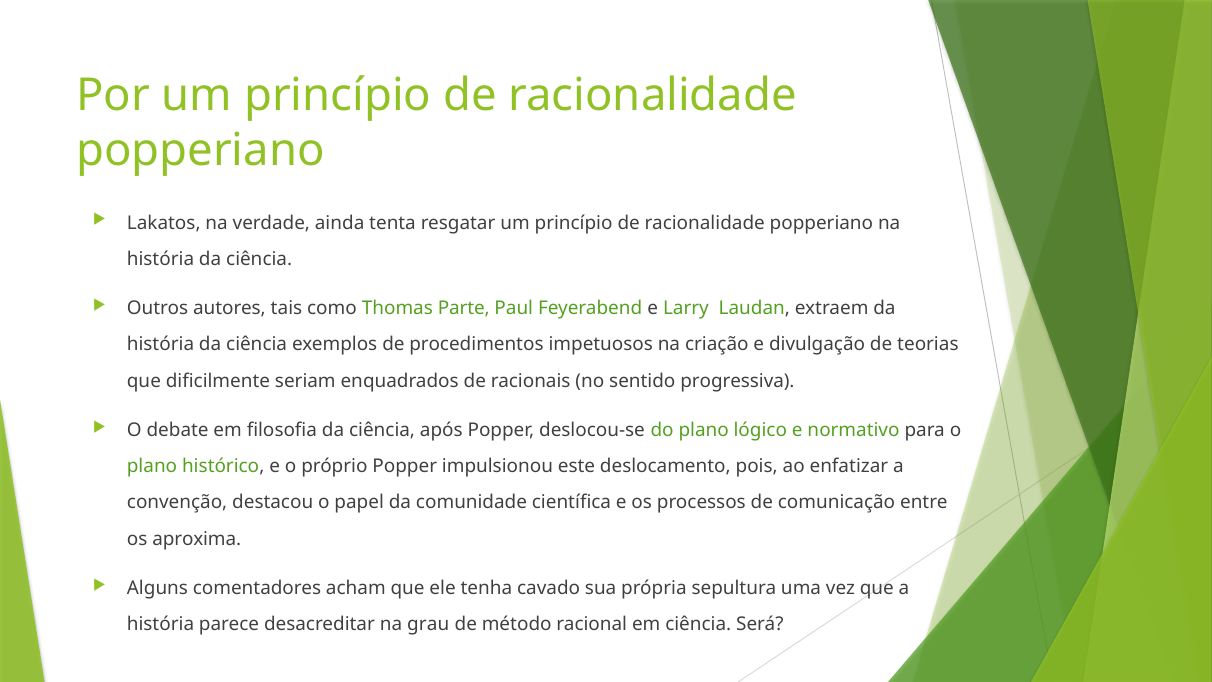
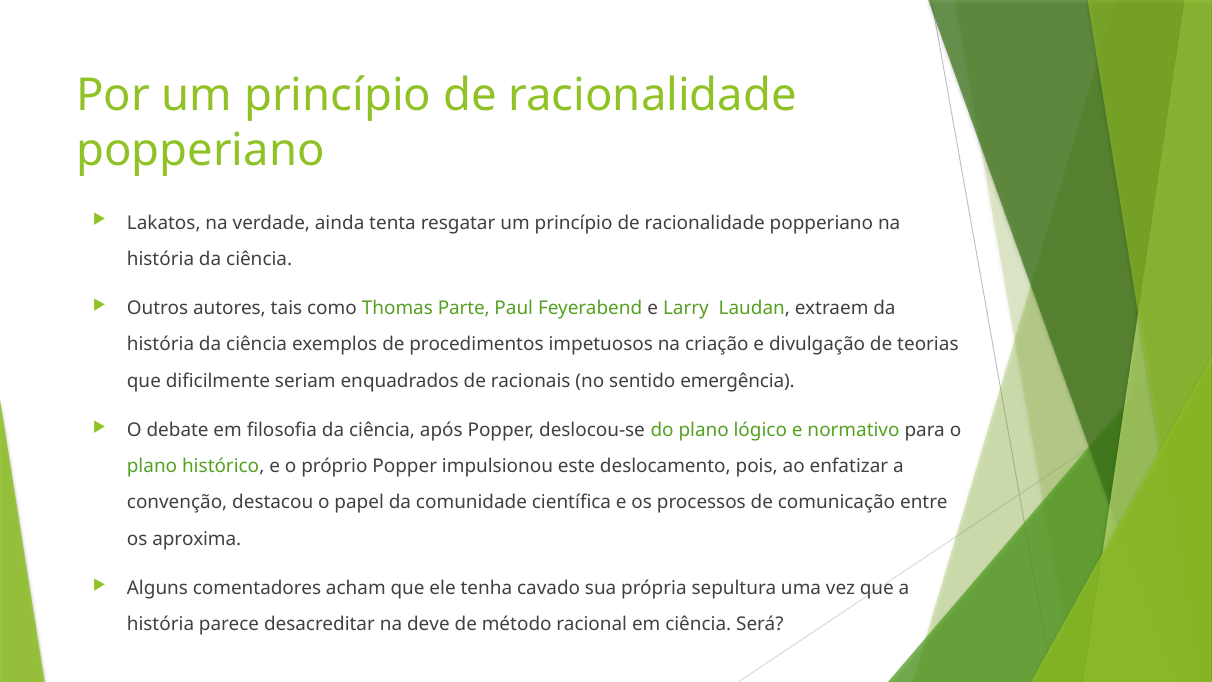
progressiva: progressiva -> emergência (737, 381)
grau: grau -> deve (428, 624)
